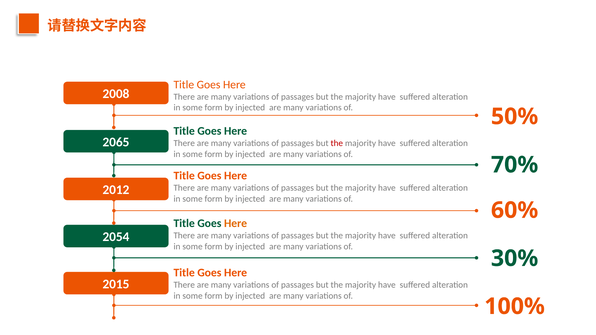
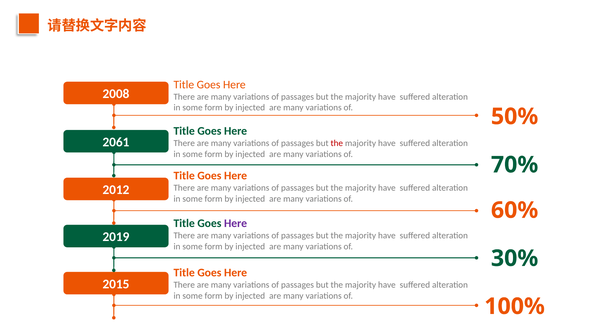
2065: 2065 -> 2061 (116, 142)
Here colour: orange -> purple (236, 223)
2054: 2054 -> 2019 (116, 237)
